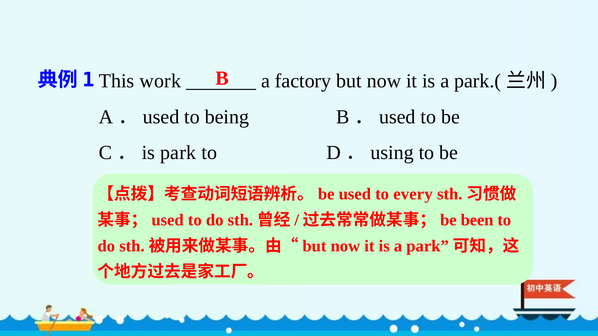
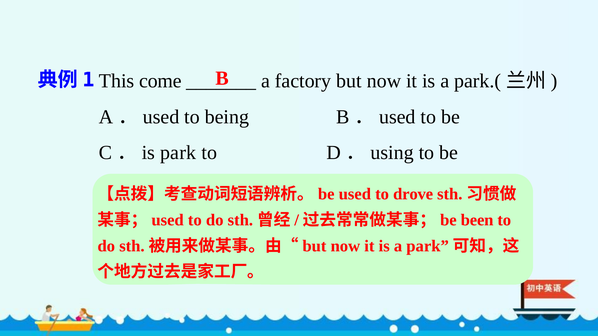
work: work -> come (160, 81)
every: every -> drove (413, 194)
